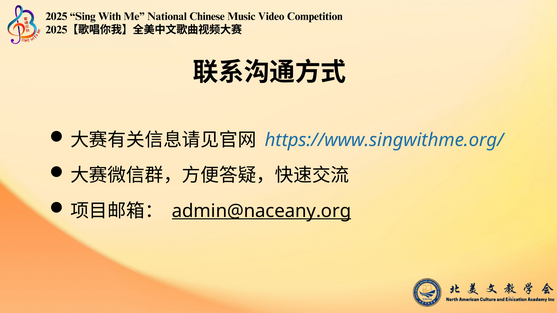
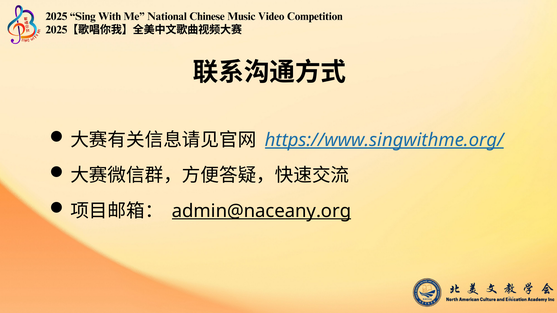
https://www.singwithme.org/ underline: none -> present (384, 140)
